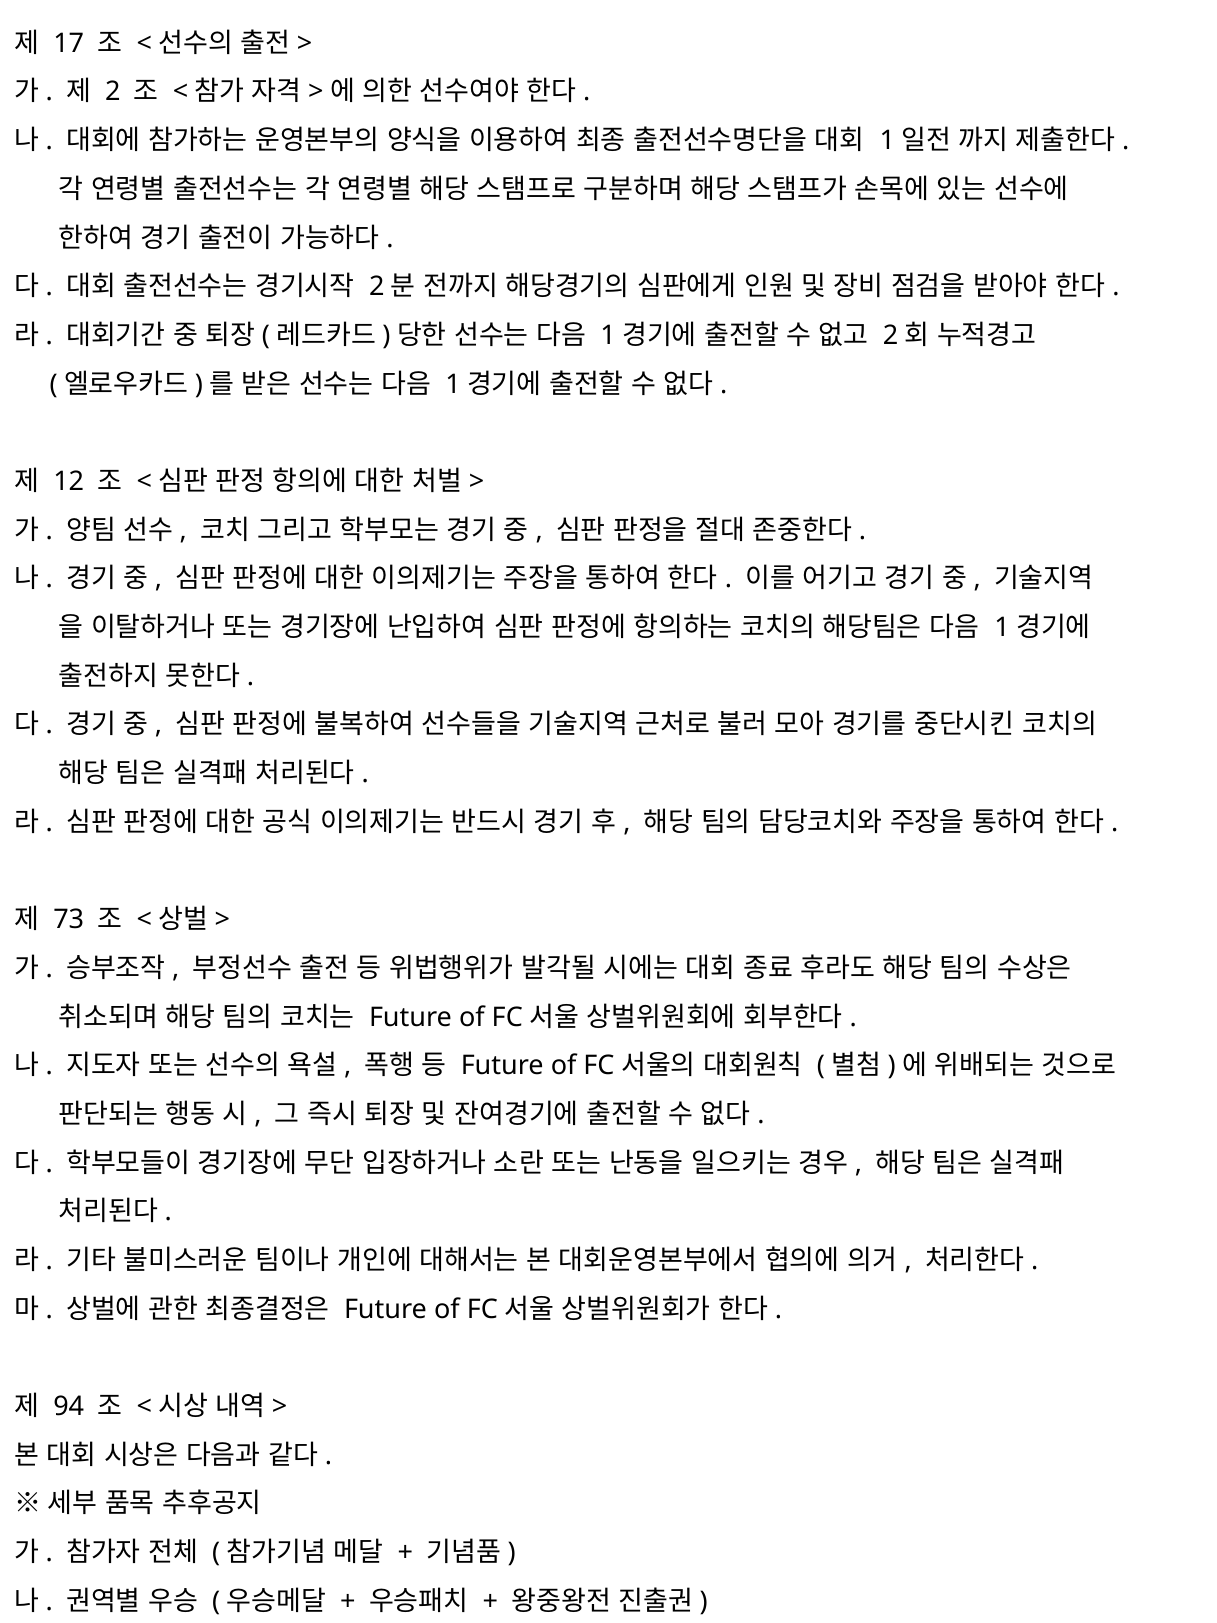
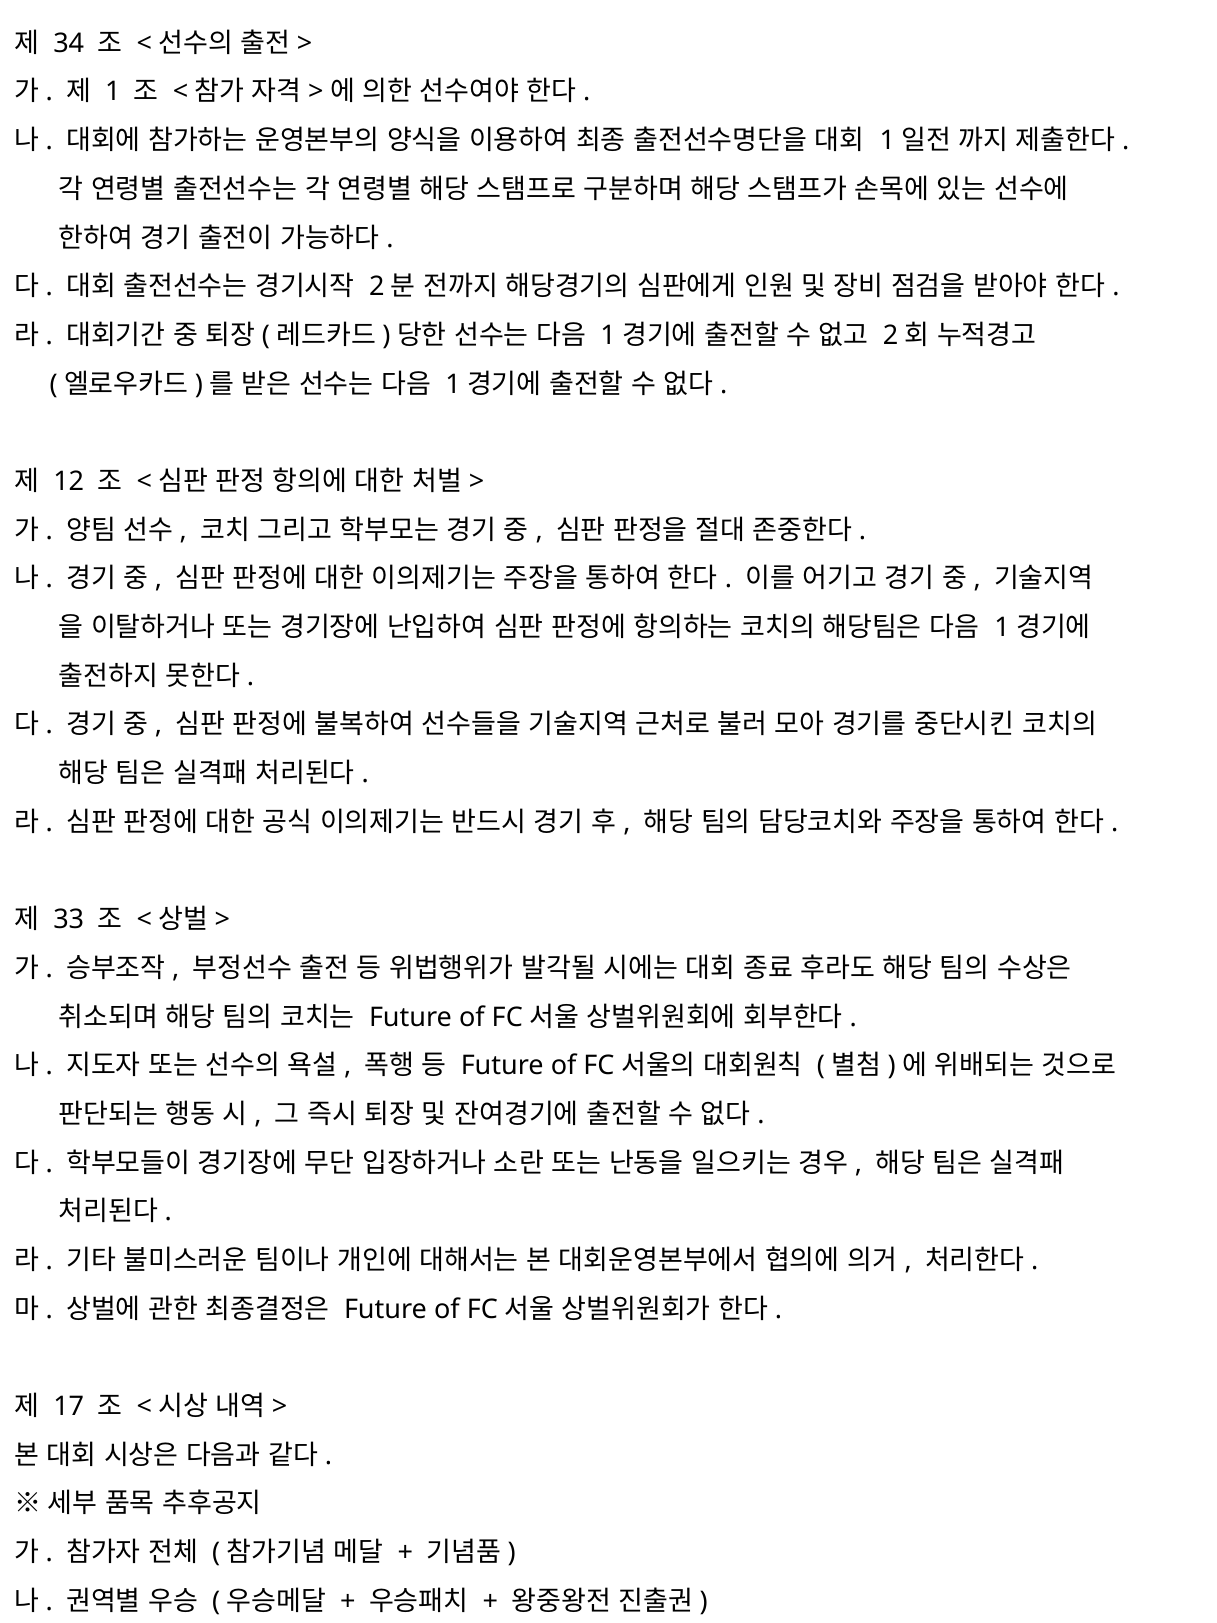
17: 17 -> 34 (69, 43)
2: 2 -> 1 (113, 92)
73: 73 -> 33 (69, 920)
94: 94 -> 17 (69, 1406)
